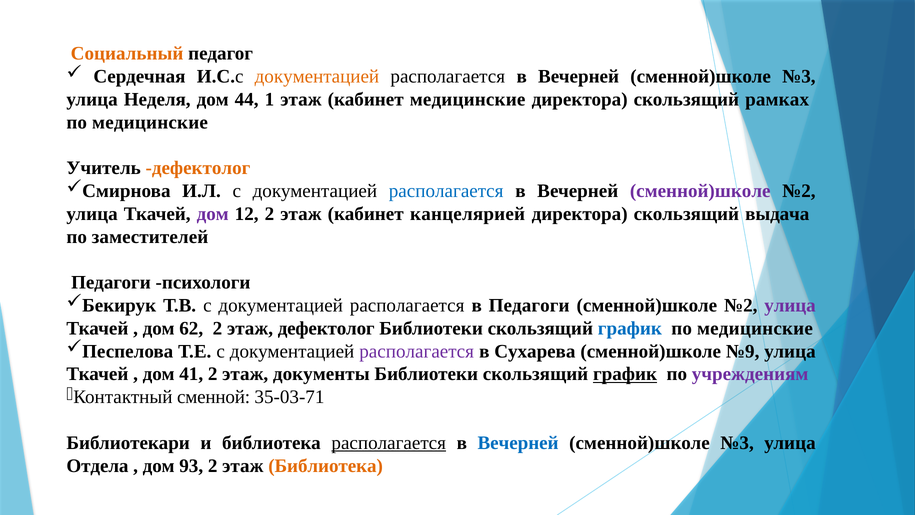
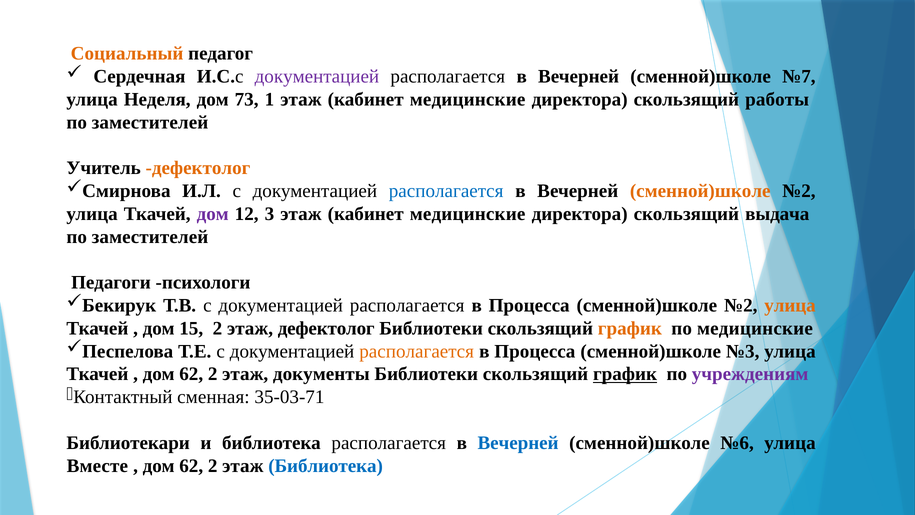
документацией colour: orange -> purple (317, 76)
№3: №3 -> №7 (799, 76)
44: 44 -> 73 (247, 99)
рамках: рамках -> работы (777, 99)
медицинские: медицинские -> заместителей (150, 122)
сменной)школе colour: purple -> orange (700, 191)
12 2: 2 -> 3 (269, 214)
канцелярией: канцелярией -> медицинские (468, 214)
Педагоги: Педагоги -> Процесса (529, 305)
улица colour: purple -> orange (790, 305)
62: 62 -> 15 (191, 328)
график colour: blue -> orange (630, 328)
располагается colour: purple -> orange (417, 351)
Сухарева: Сухарева -> Процесса (535, 351)
№9: №9 -> №3 (743, 351)
41: 41 -> 62 (191, 374)
сменной: сменной -> сменная (213, 397)
располагается underline: present -> none (389, 443)
№3: №3 -> №6 (737, 443)
Отдела: Отдела -> Вместе (97, 465)
93: 93 -> 62 (191, 465)
Библиотека colour: orange -> blue (326, 465)
